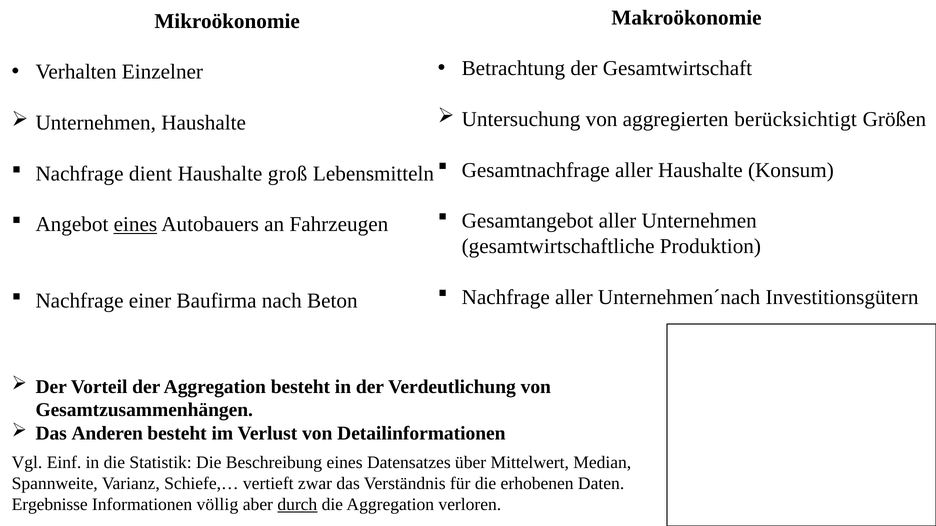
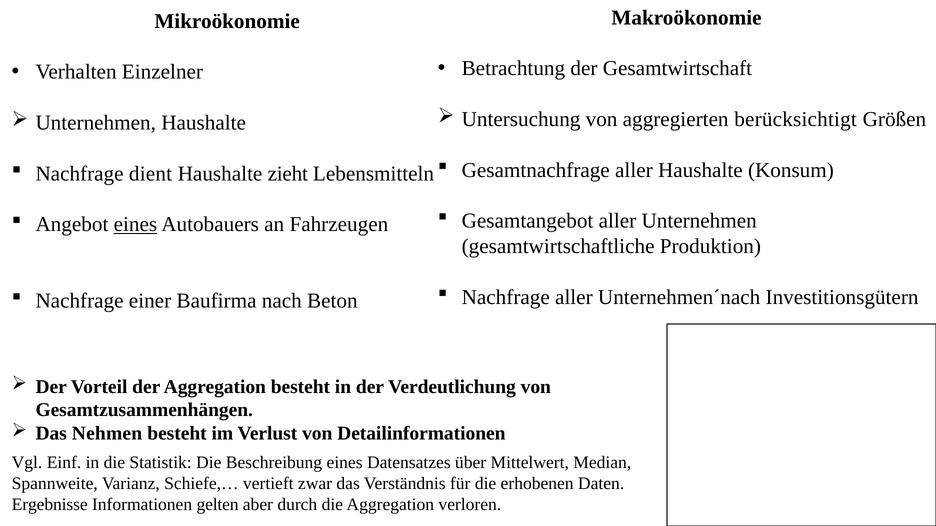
groß: groß -> zieht (288, 174)
Anderen: Anderen -> Nehmen (107, 434)
völlig: völlig -> gelten (218, 505)
durch underline: present -> none (297, 505)
